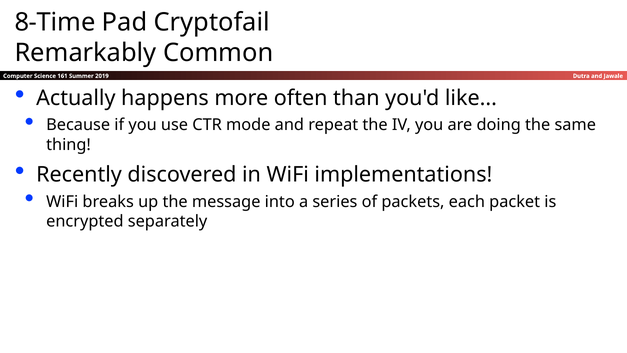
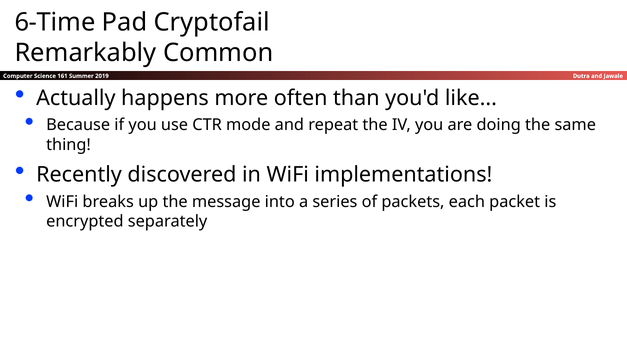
8-Time: 8-Time -> 6-Time (55, 22)
